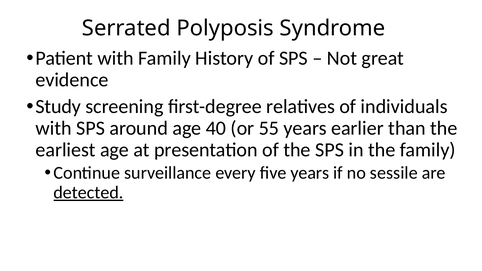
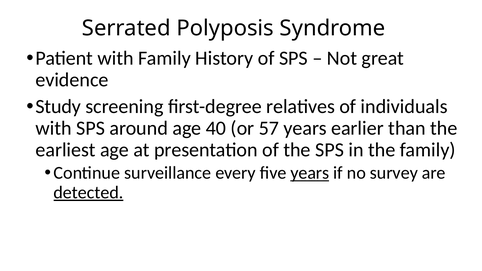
55: 55 -> 57 (269, 128)
years underline: none -> present (310, 173)
sessile: sessile -> survey (394, 173)
